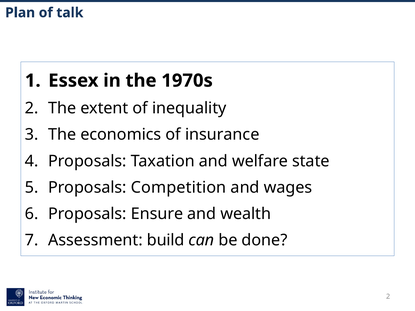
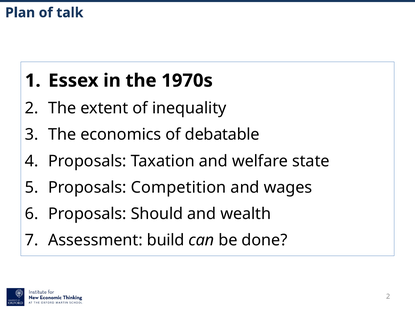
insurance: insurance -> debatable (222, 135)
Ensure: Ensure -> Should (157, 214)
